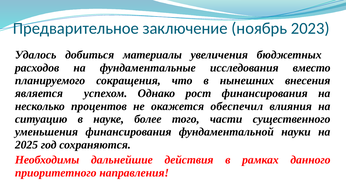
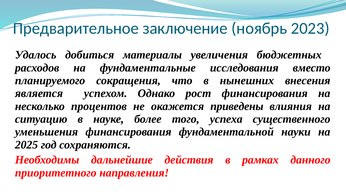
обеспечил: обеспечил -> приведены (237, 106)
части: части -> успеха (226, 119)
